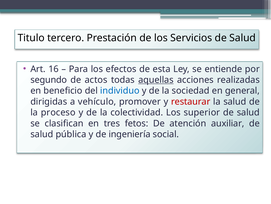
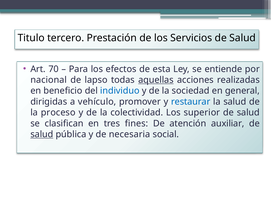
16: 16 -> 70 (54, 69)
segundo: segundo -> nacional (49, 80)
actos: actos -> lapso (96, 80)
restaurar colour: red -> blue (191, 101)
fetos: fetos -> fines (136, 123)
salud underline: none -> present (42, 134)
ingeniería: ingeniería -> necesaria (129, 134)
